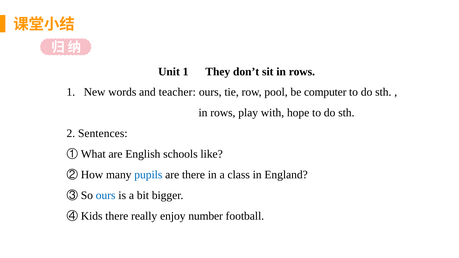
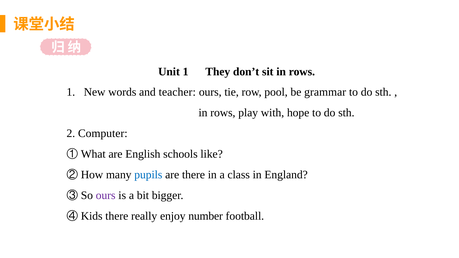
computer: computer -> grammar (325, 92)
Sentences: Sentences -> Computer (103, 134)
ours colour: blue -> purple (106, 196)
